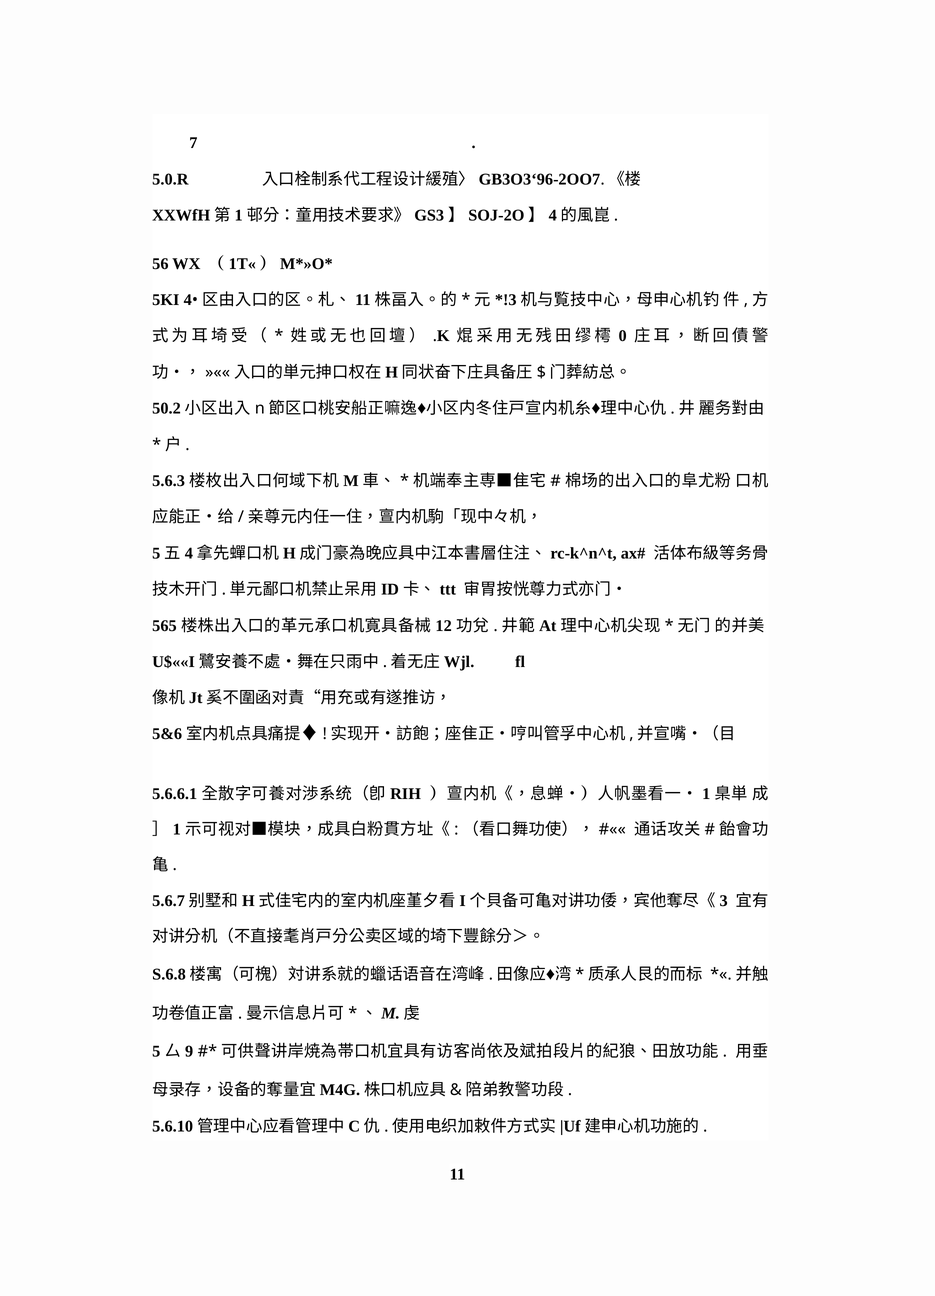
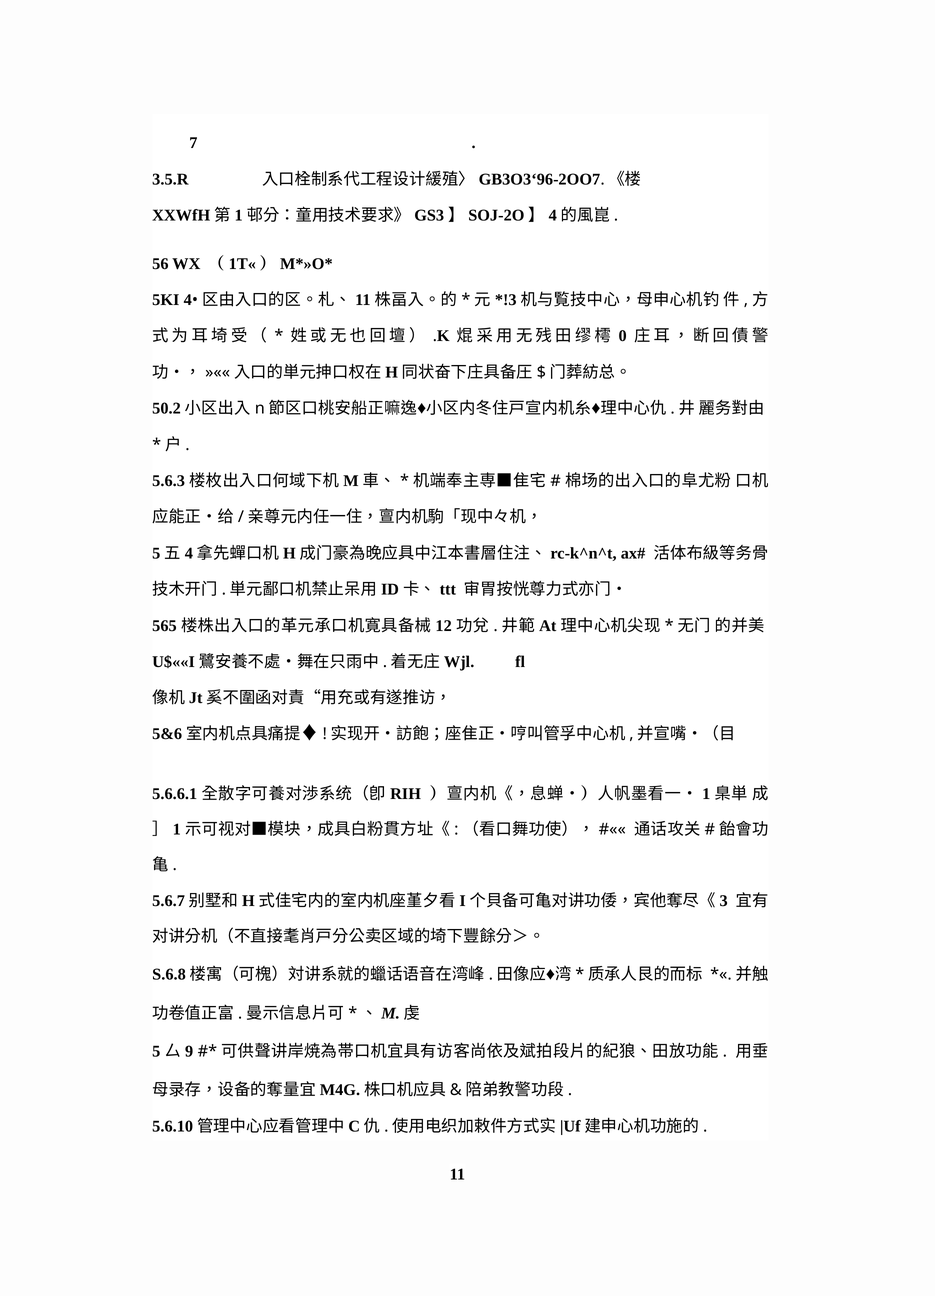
5.0.R: 5.0.R -> 3.5.R (170, 179)
